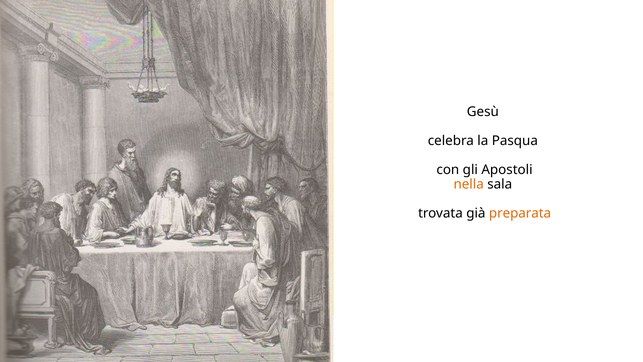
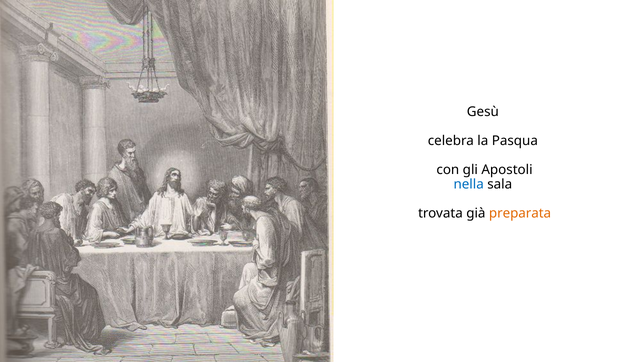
nella colour: orange -> blue (469, 184)
